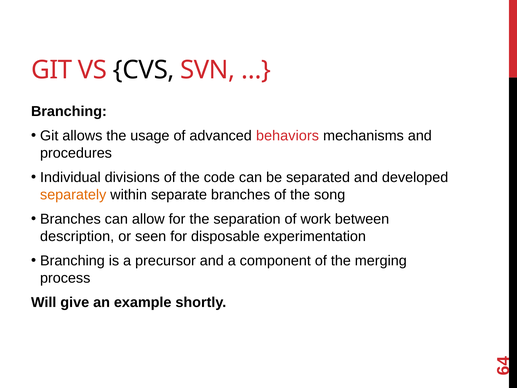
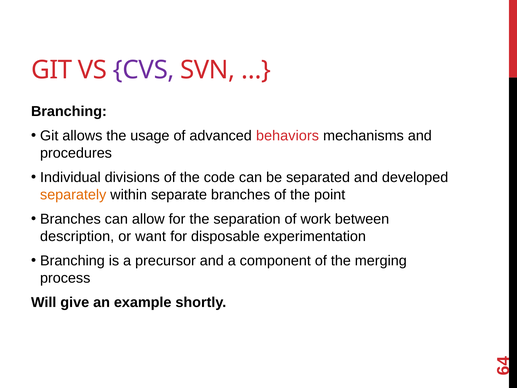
CVS colour: black -> purple (144, 70)
song: song -> point (330, 195)
seen: seen -> want (151, 236)
